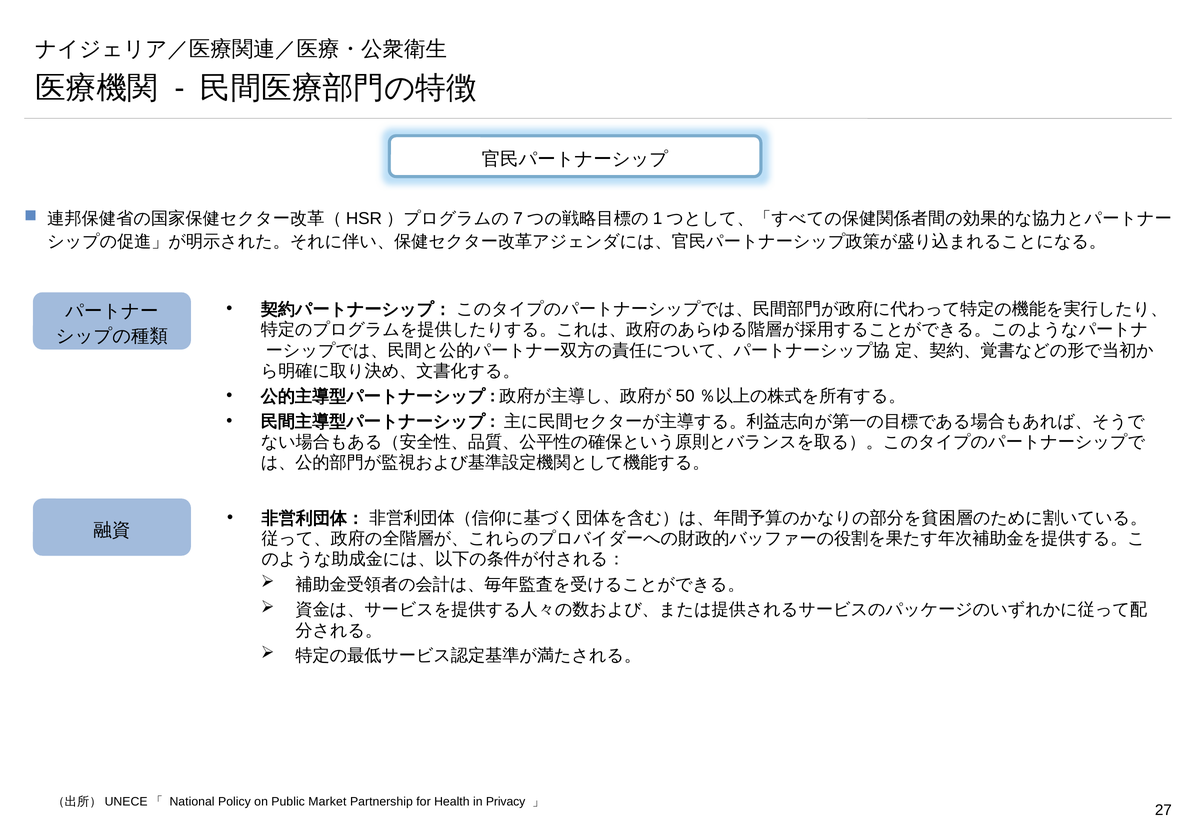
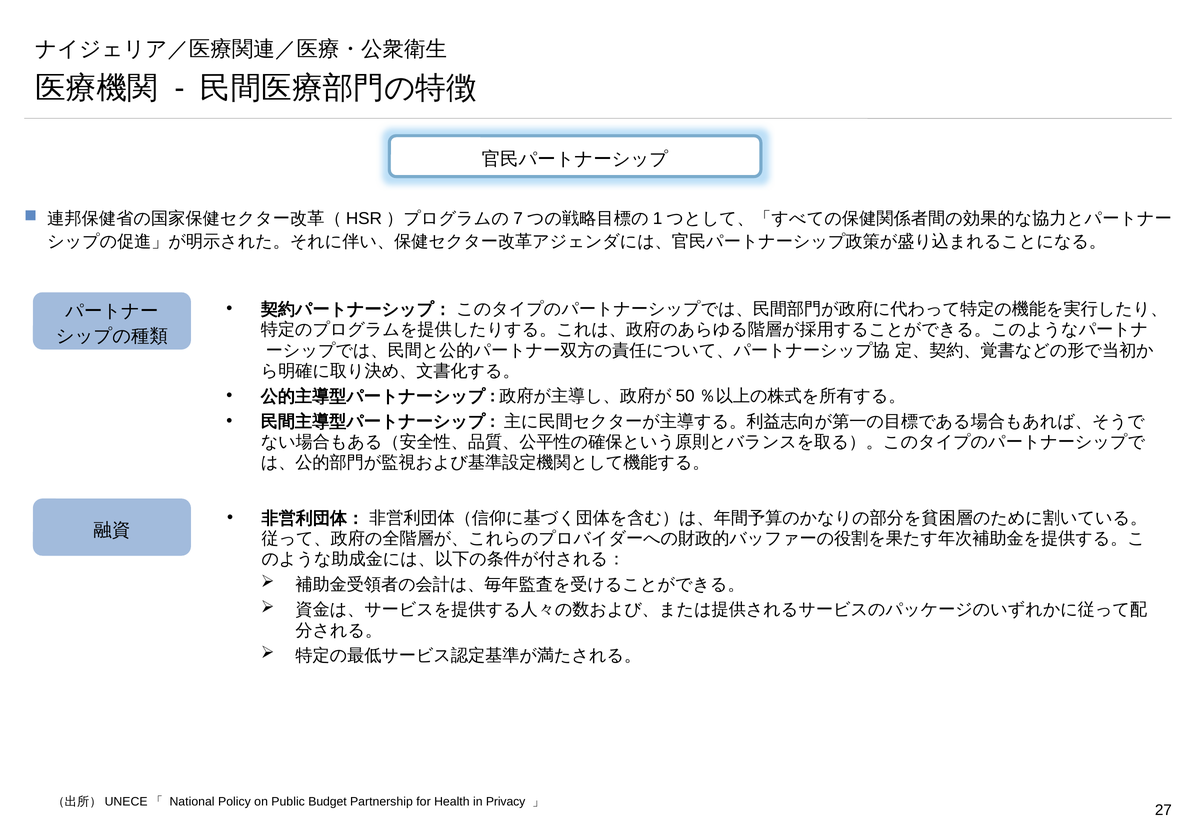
Market: Market -> Budget (327, 802)
